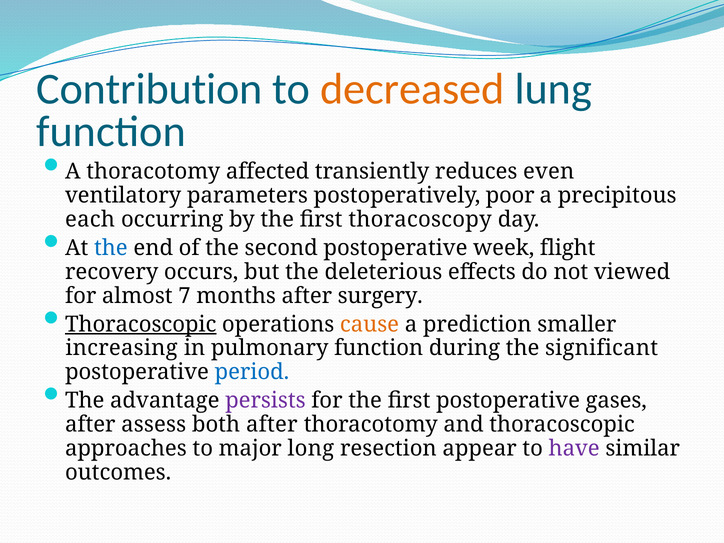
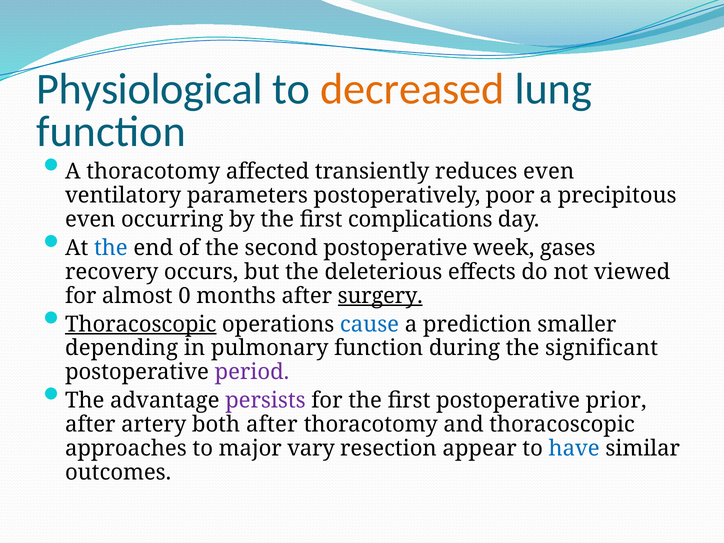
Contribution: Contribution -> Physiological (149, 89)
each: each -> even (90, 219)
thoracoscopy: thoracoscopy -> complications (420, 219)
flight: flight -> gases (568, 248)
7: 7 -> 0 (184, 296)
surgery underline: none -> present (380, 296)
cause colour: orange -> blue (370, 324)
increasing: increasing -> depending (122, 348)
period colour: blue -> purple (252, 372)
gases: gases -> prior (616, 401)
assess: assess -> artery (154, 425)
long: long -> vary (311, 448)
have colour: purple -> blue (574, 448)
